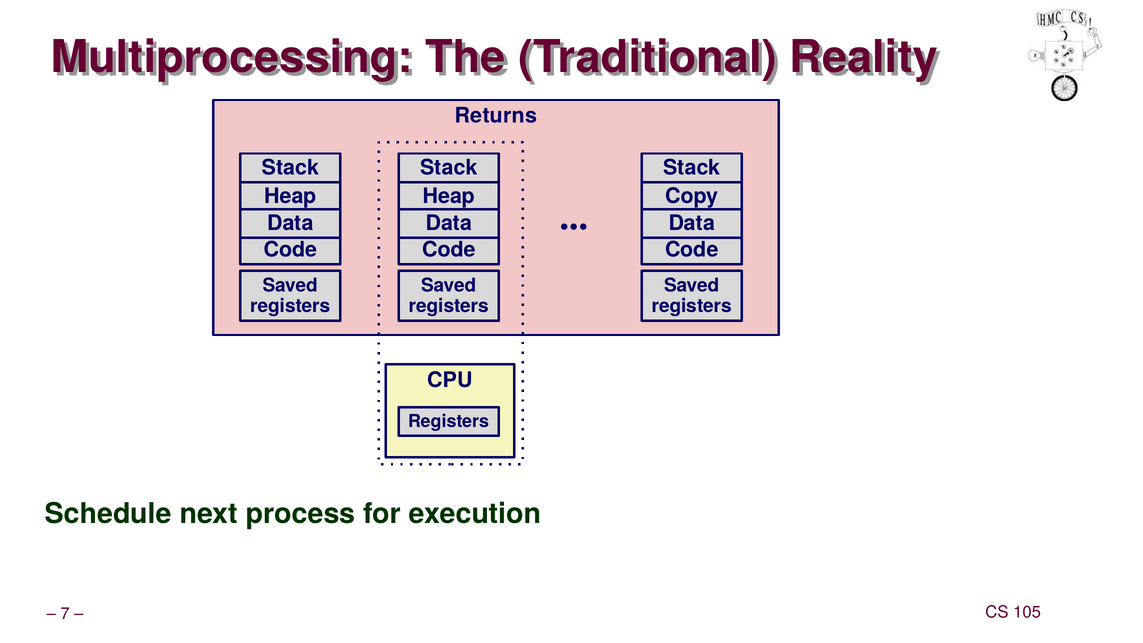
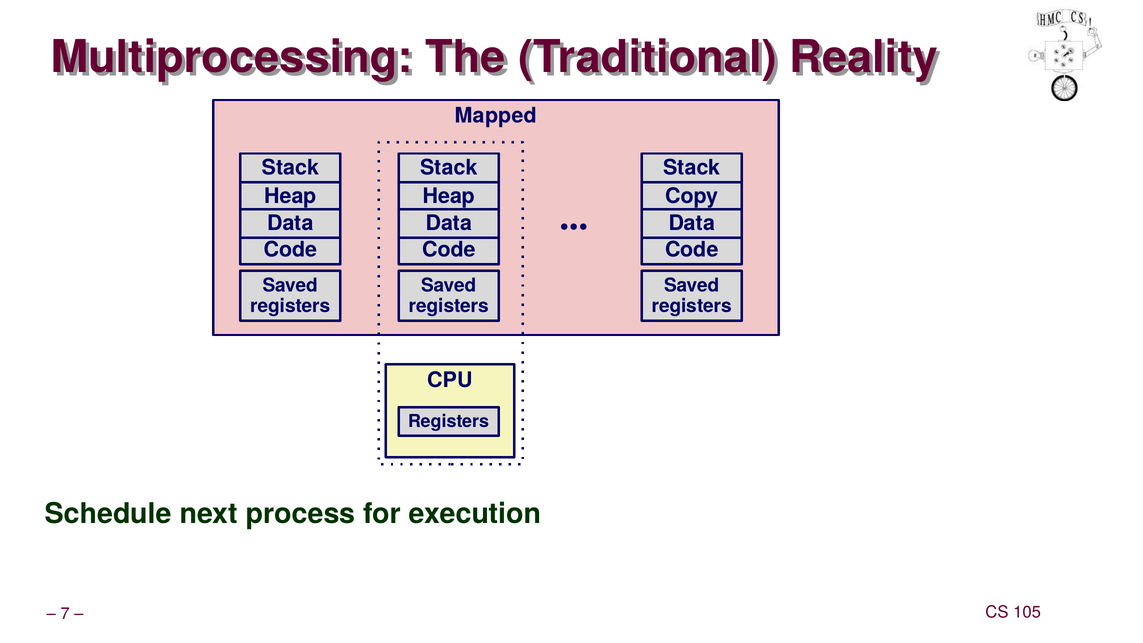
Returns: Returns -> Mapped (496, 116)
